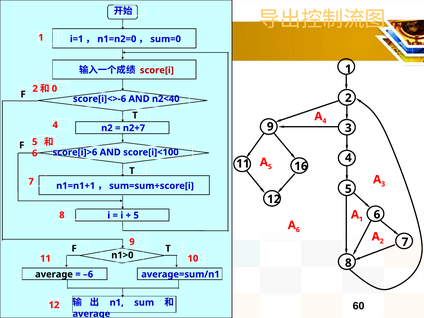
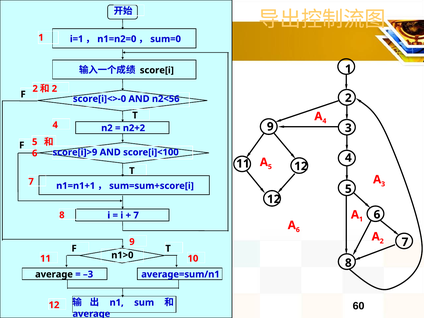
score[i colour: red -> black (157, 70)
0: 0 -> 2 (54, 89)
score[i]<>-6: score[i]<>-6 -> score[i]<>-0 (100, 99)
n2<40: n2<40 -> n2<56 (166, 99)
n2+7: n2+7 -> n2+2 (134, 128)
score[i]>6: score[i]>6 -> score[i]>9 (75, 152)
16: 16 -> 12 (301, 166)
5: 5 -> 7 (136, 215)
–6: –6 -> –3 (88, 274)
